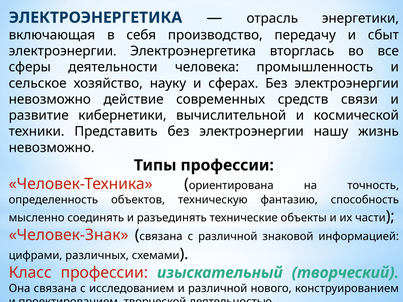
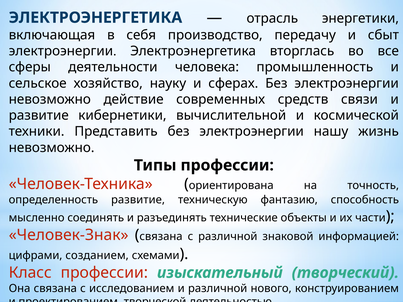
определенность объектов: объектов -> развитие (138, 200)
различных: различных -> созданием (97, 256)
